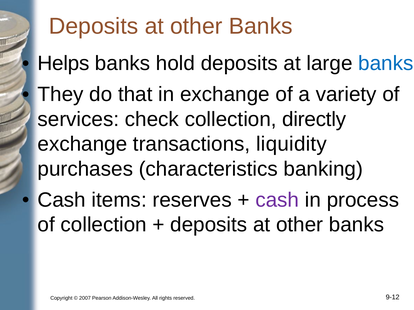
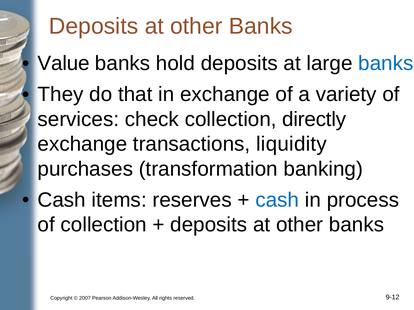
Helps: Helps -> Value (64, 64)
characteristics: characteristics -> transformation (208, 169)
cash colour: purple -> blue (277, 200)
